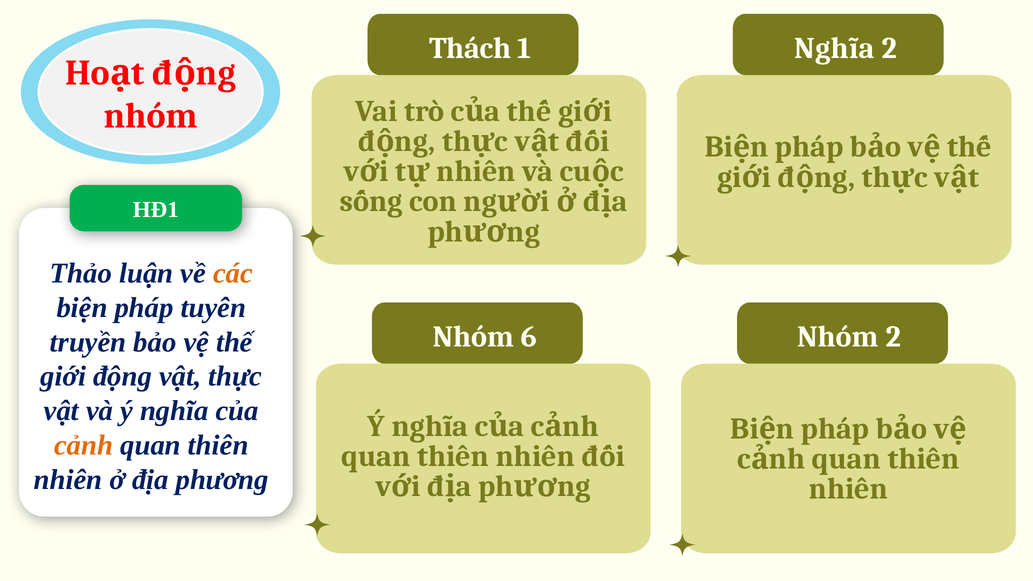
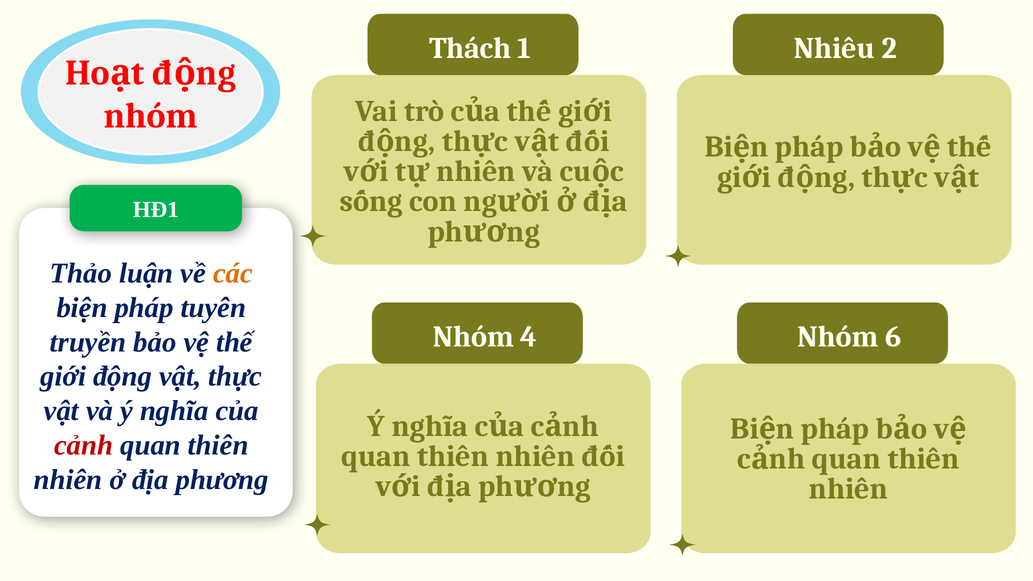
Nghĩa: Nghĩa -> Nhiều (834, 48)
6: 6 -> 4 (529, 337)
Nhóm 2: 2 -> 6 (894, 337)
cảnh colour: orange -> red (84, 445)
